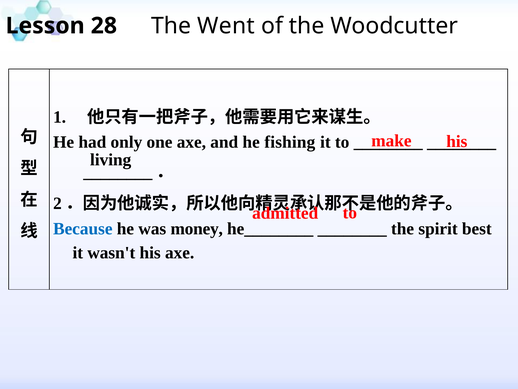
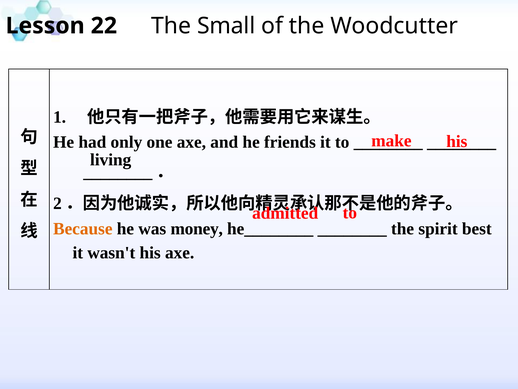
28: 28 -> 22 (104, 26)
Went: Went -> Small (226, 26)
fishing: fishing -> friends (290, 142)
Because colour: blue -> orange (83, 228)
